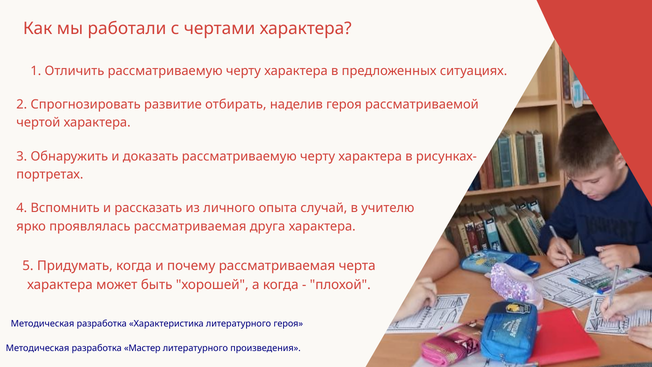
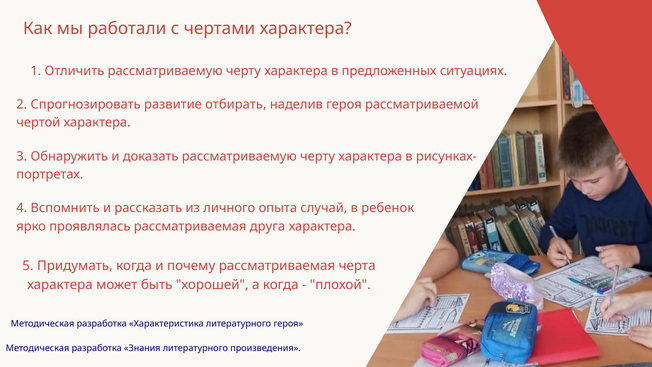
учителю: учителю -> ребенок (388, 208)
Мастер: Мастер -> Знания (142, 348)
